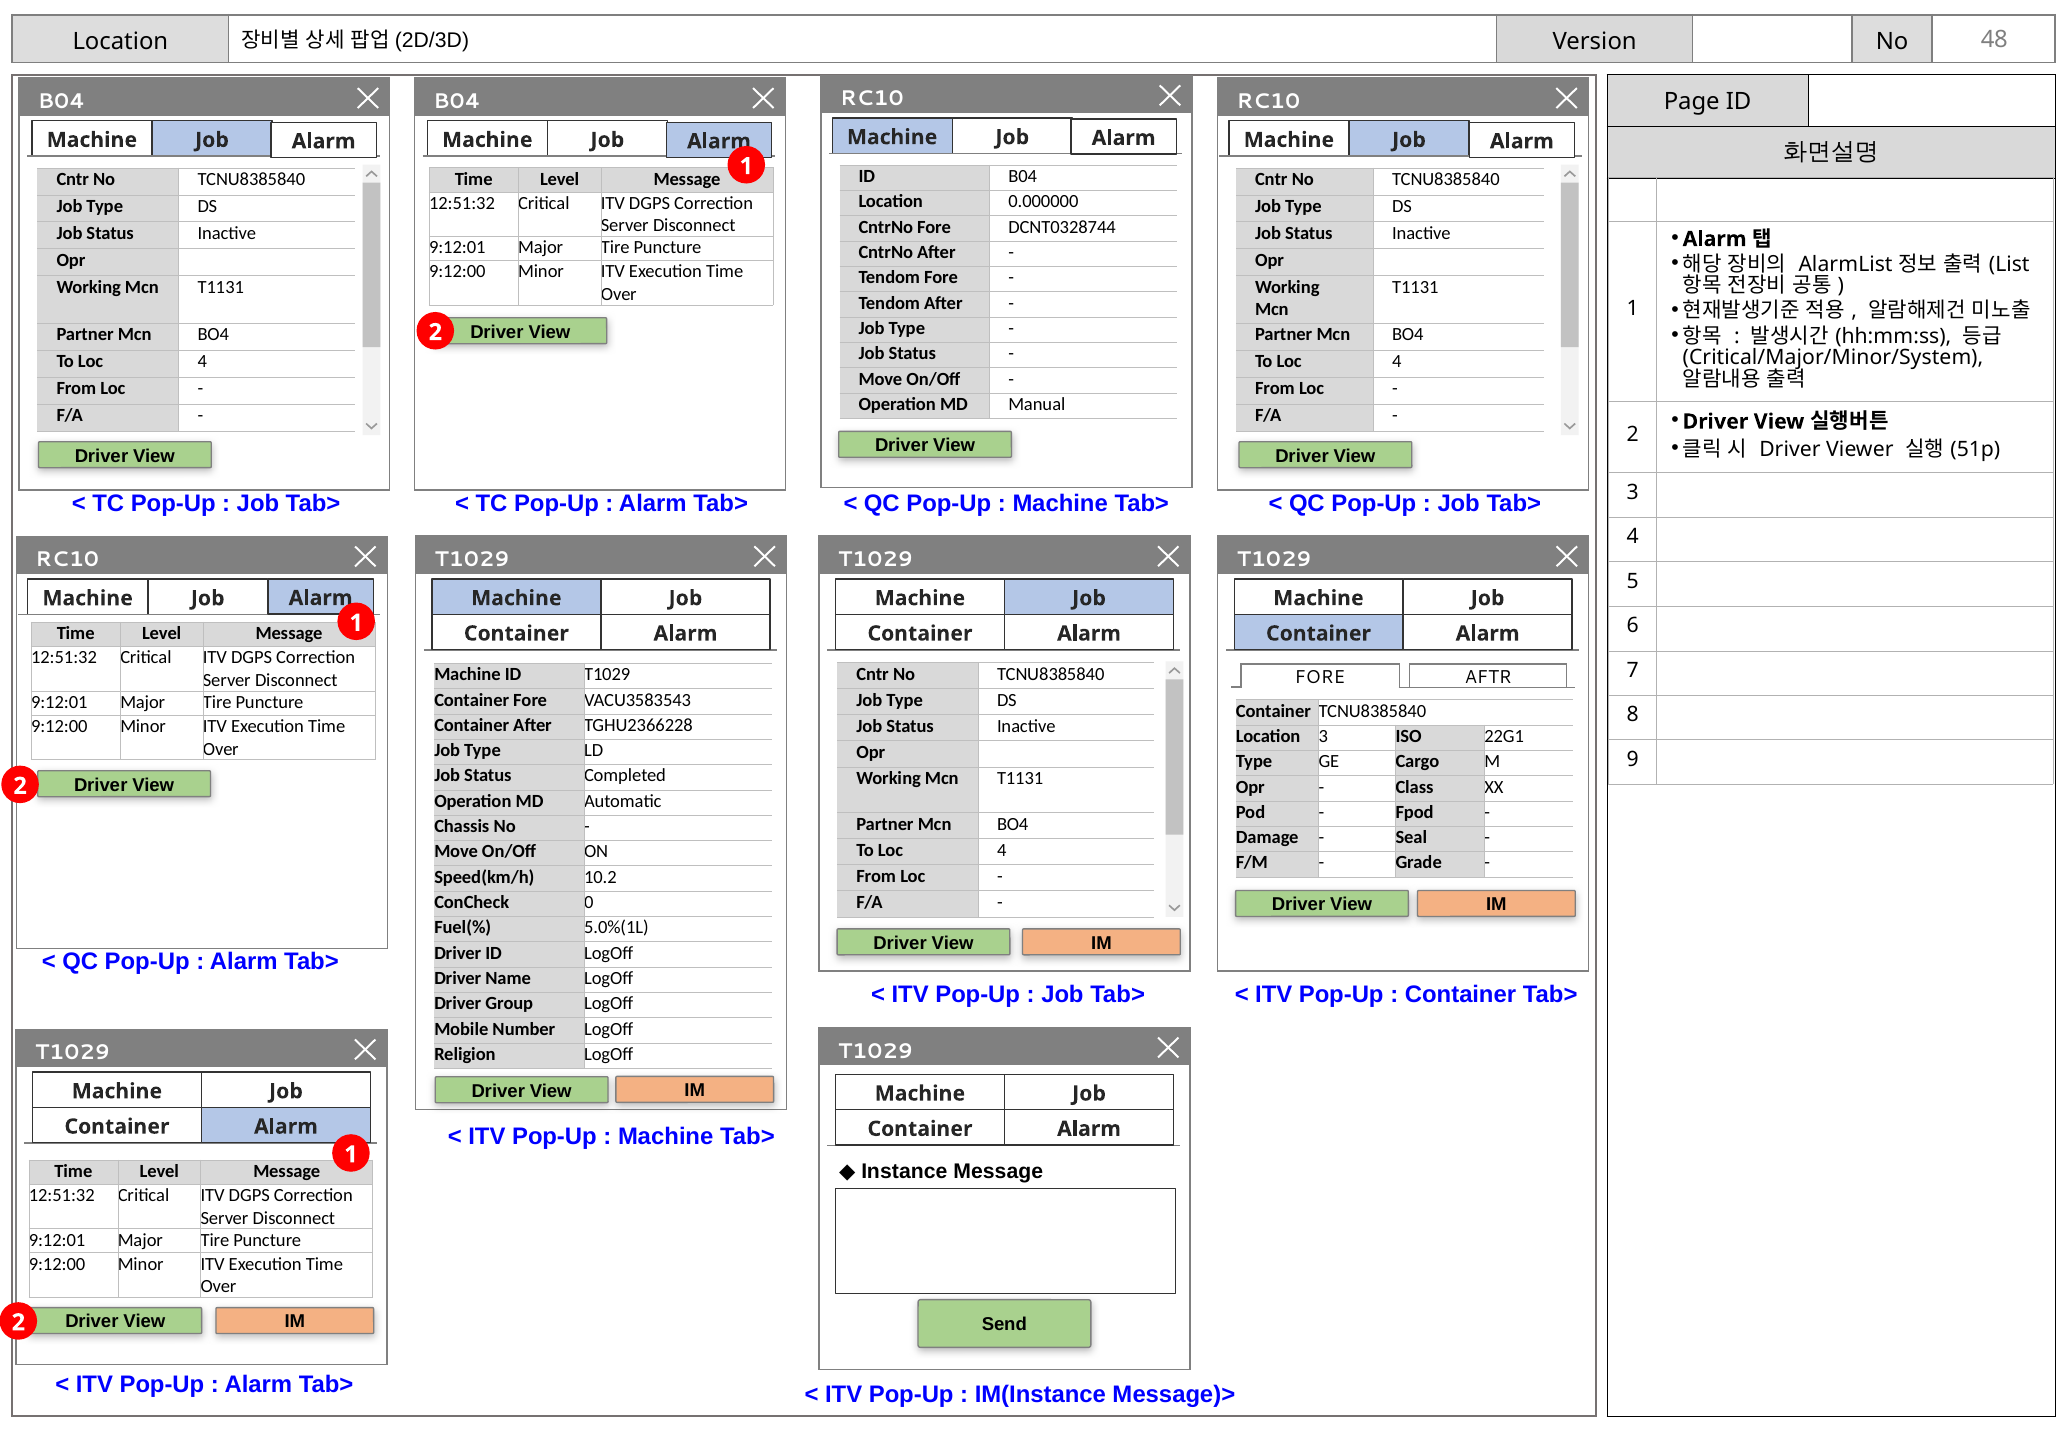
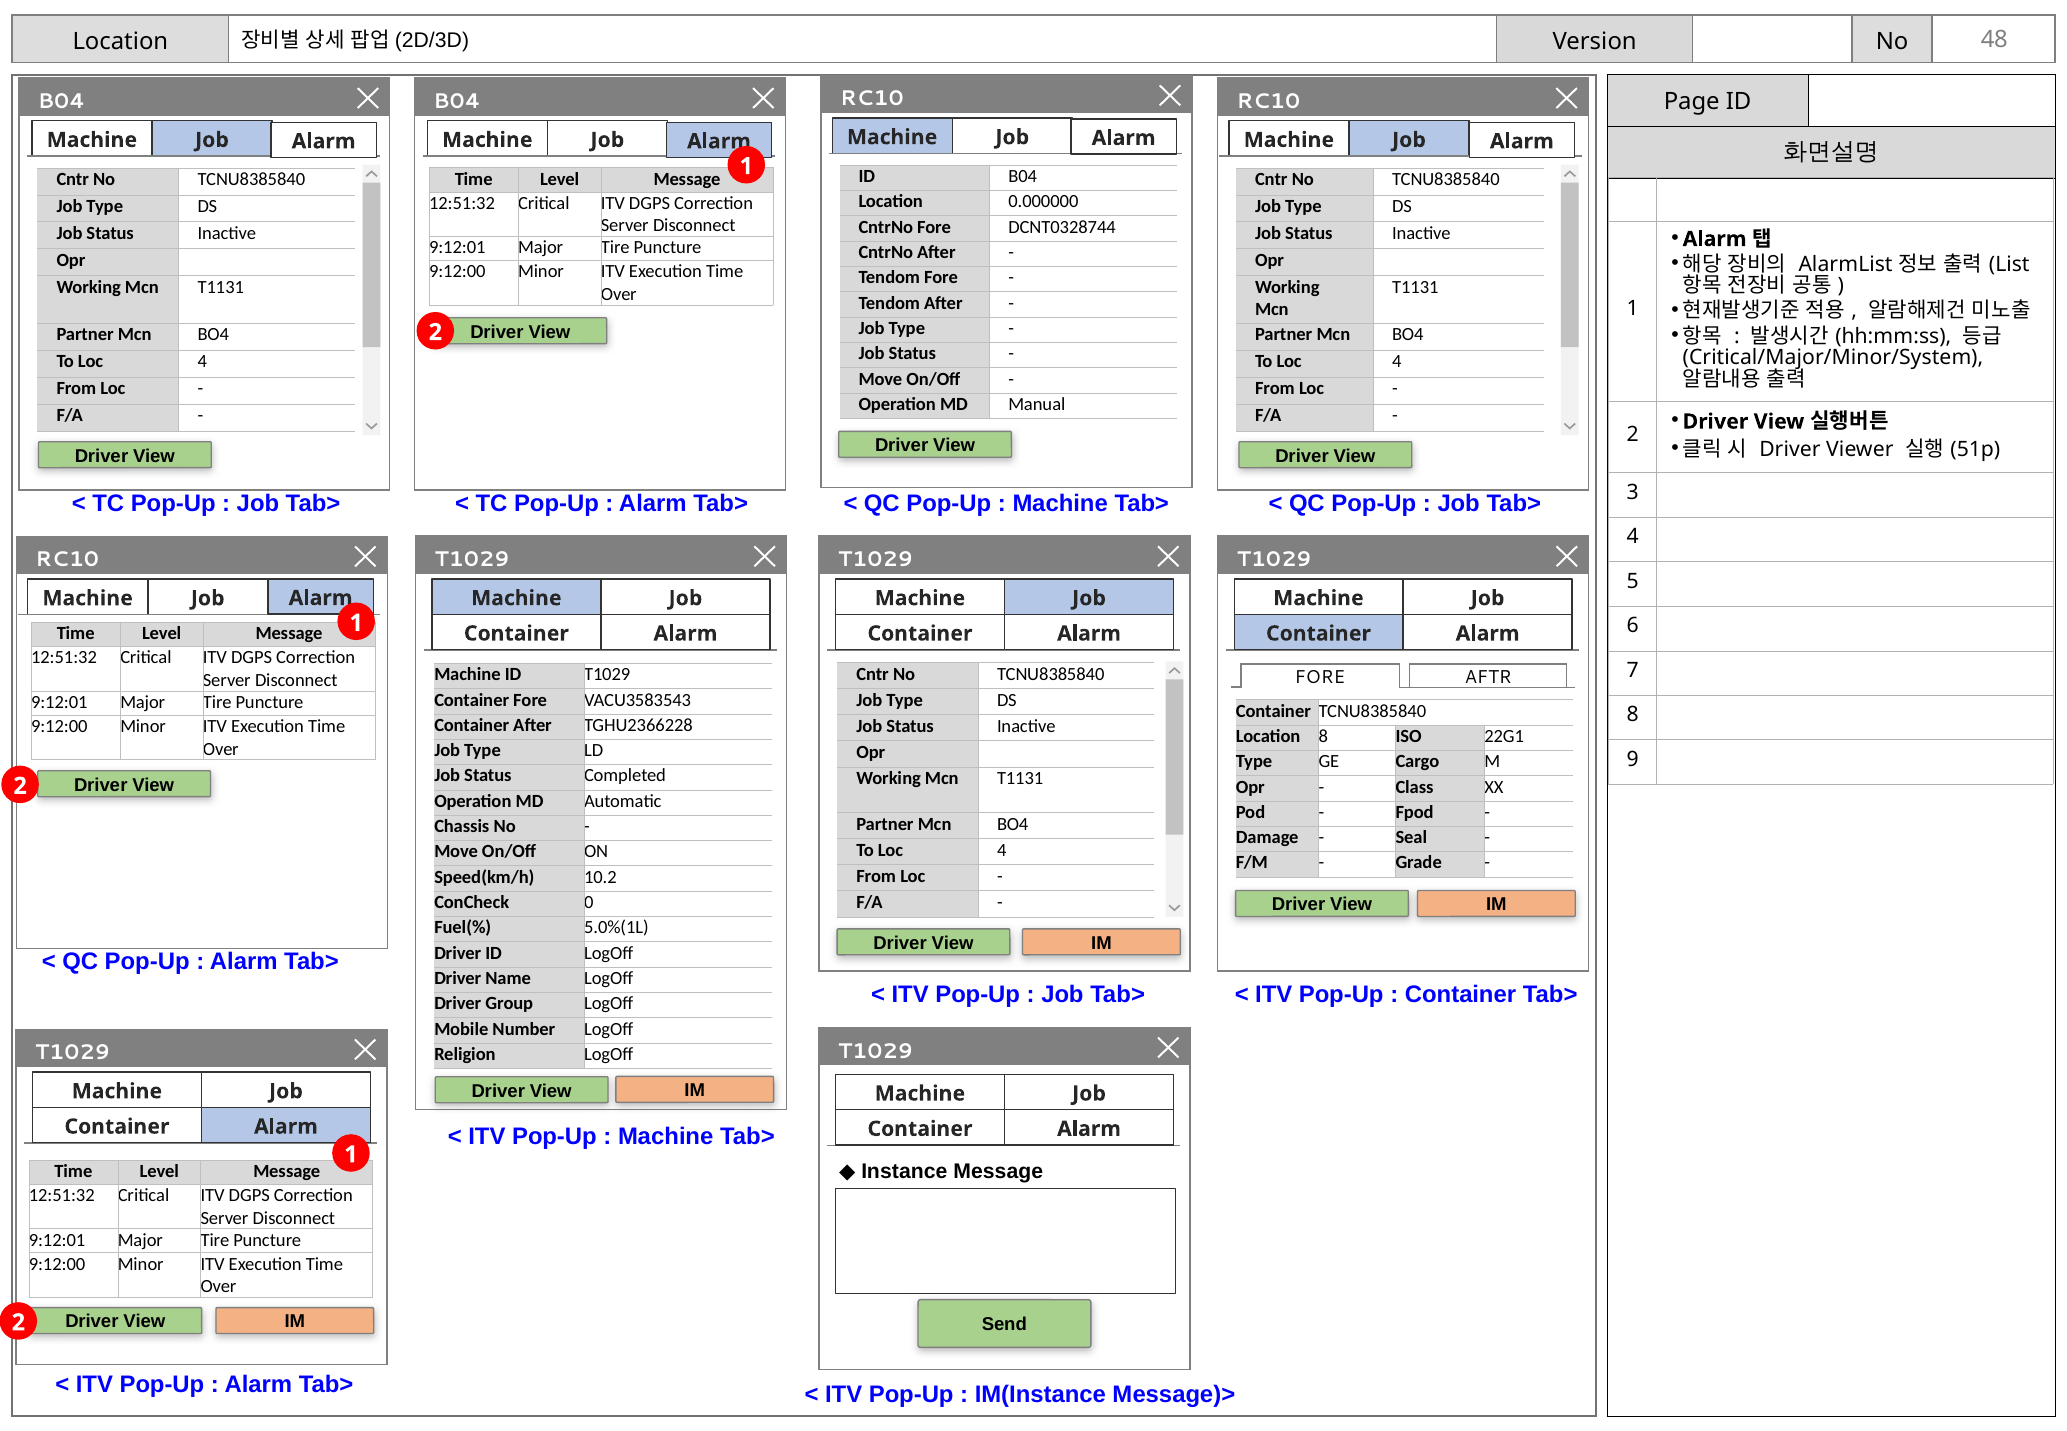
Location 3: 3 -> 8 (1323, 736)
